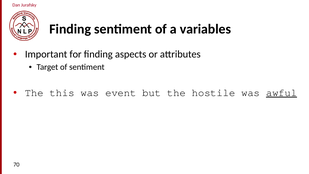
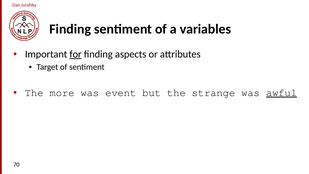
for underline: none -> present (76, 54)
this: this -> more (62, 93)
hostile: hostile -> strange (214, 93)
